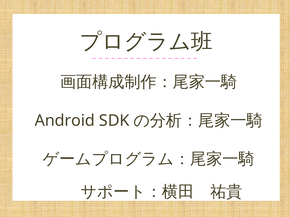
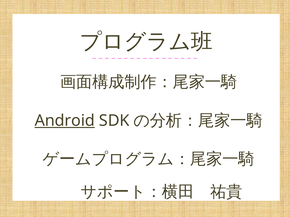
Android underline: none -> present (65, 121)
